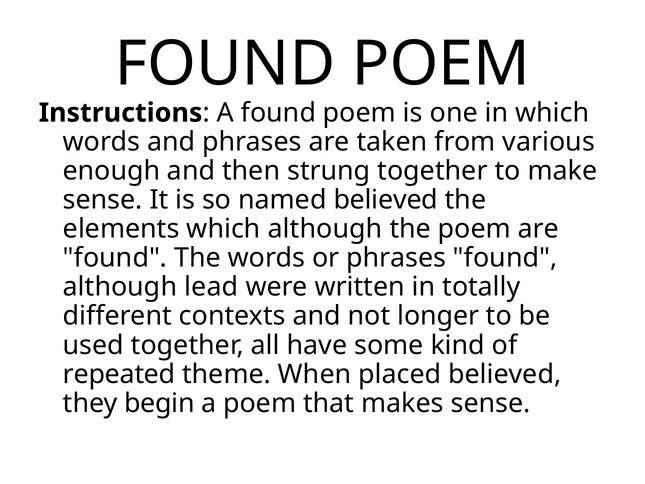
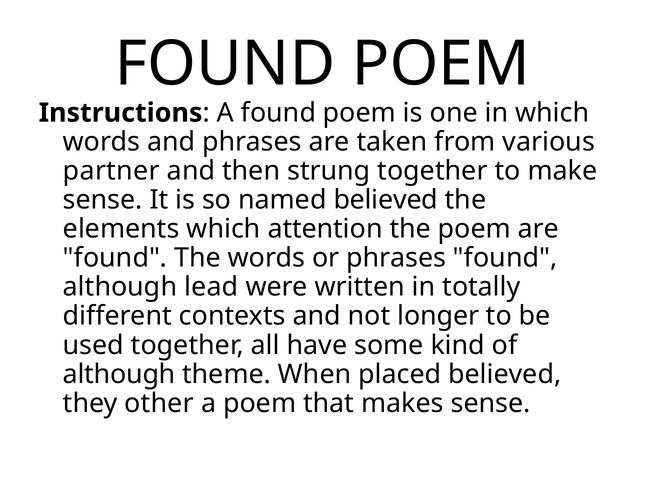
enough: enough -> partner (111, 171)
which although: although -> attention (325, 229)
repeated: repeated -> although (119, 374)
begin: begin -> other (159, 403)
